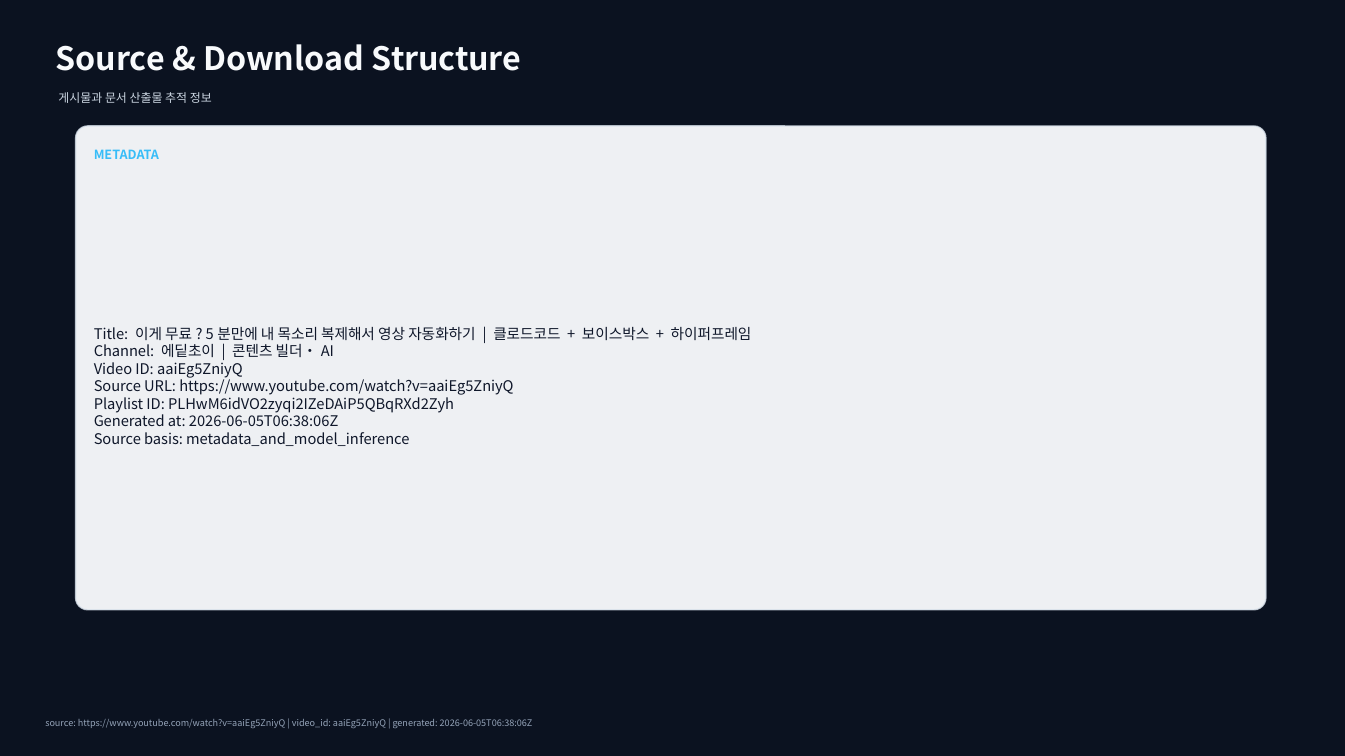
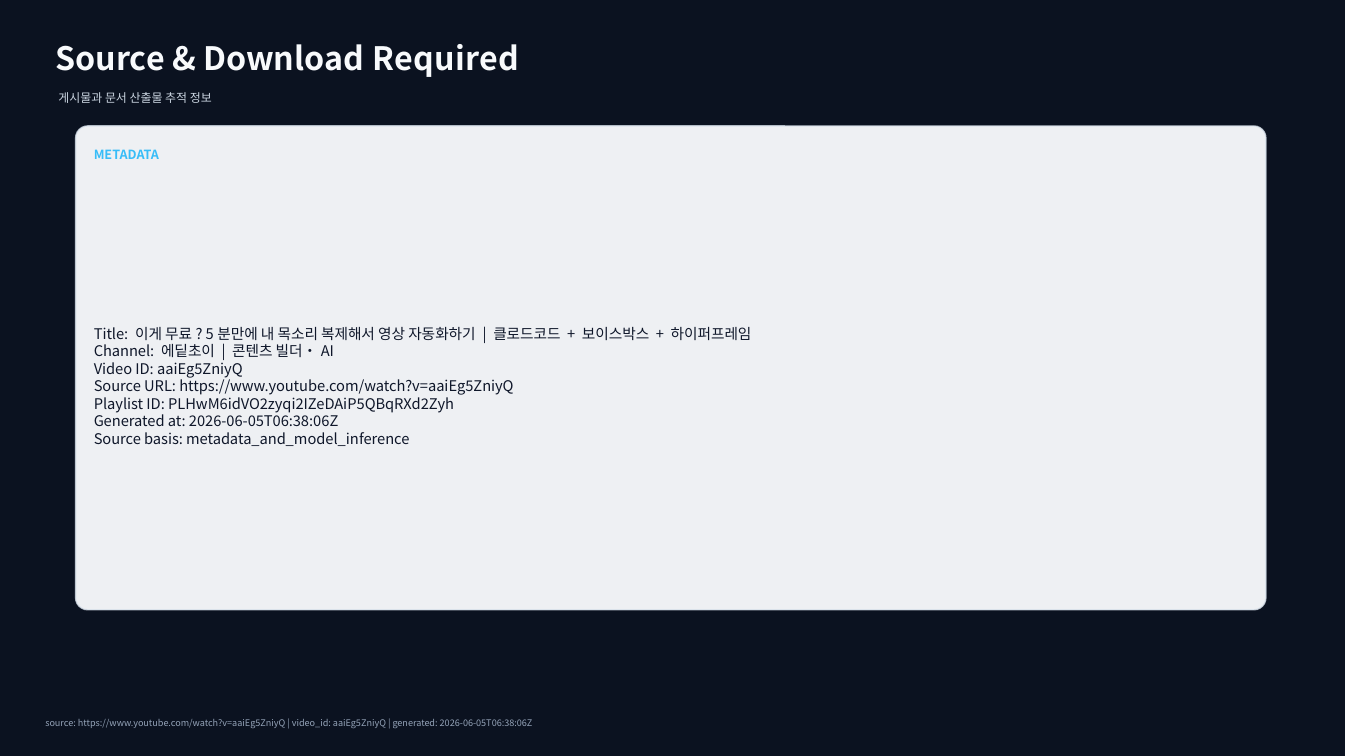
Structure: Structure -> Required (446, 60)
